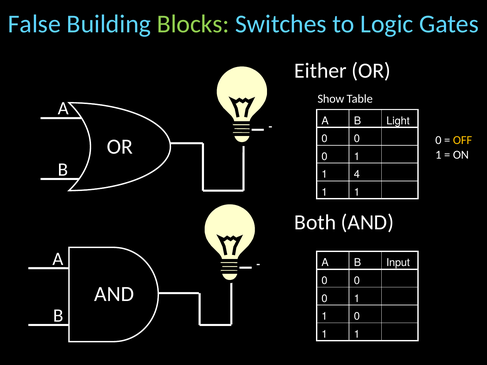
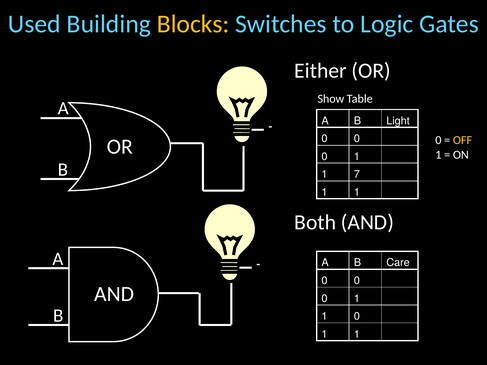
False: False -> Used (34, 24)
Blocks colour: light green -> yellow (193, 24)
4: 4 -> 7 (357, 174)
Input: Input -> Care (398, 263)
